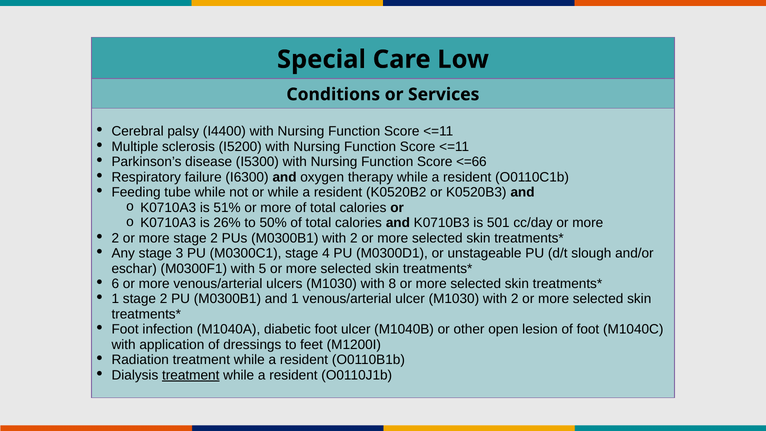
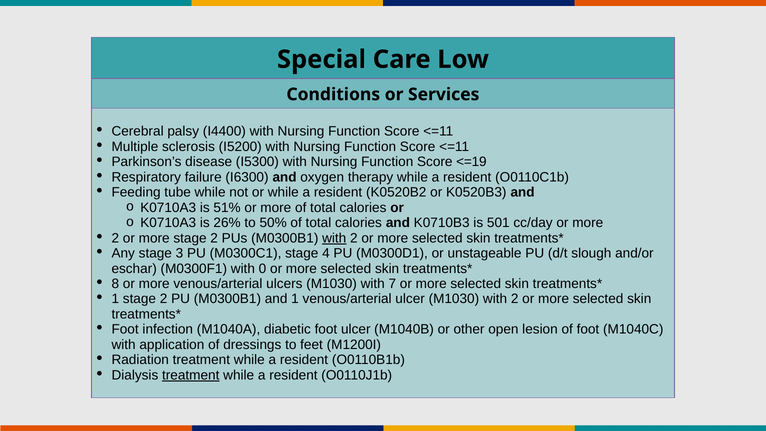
<=66: <=66 -> <=19 (471, 162)
with underline: none -> present (334, 238)
5: 5 -> 0 (262, 268)
6: 6 -> 8 (115, 284)
8: 8 -> 7 (392, 284)
